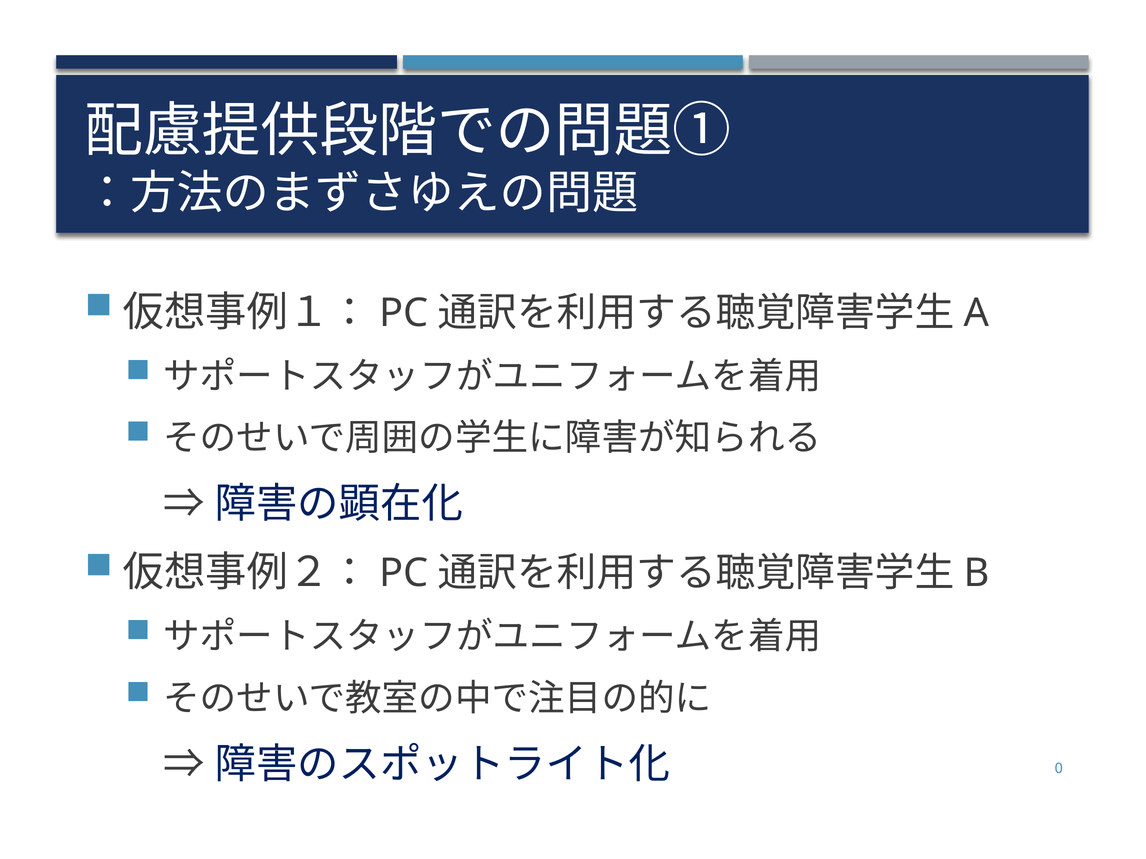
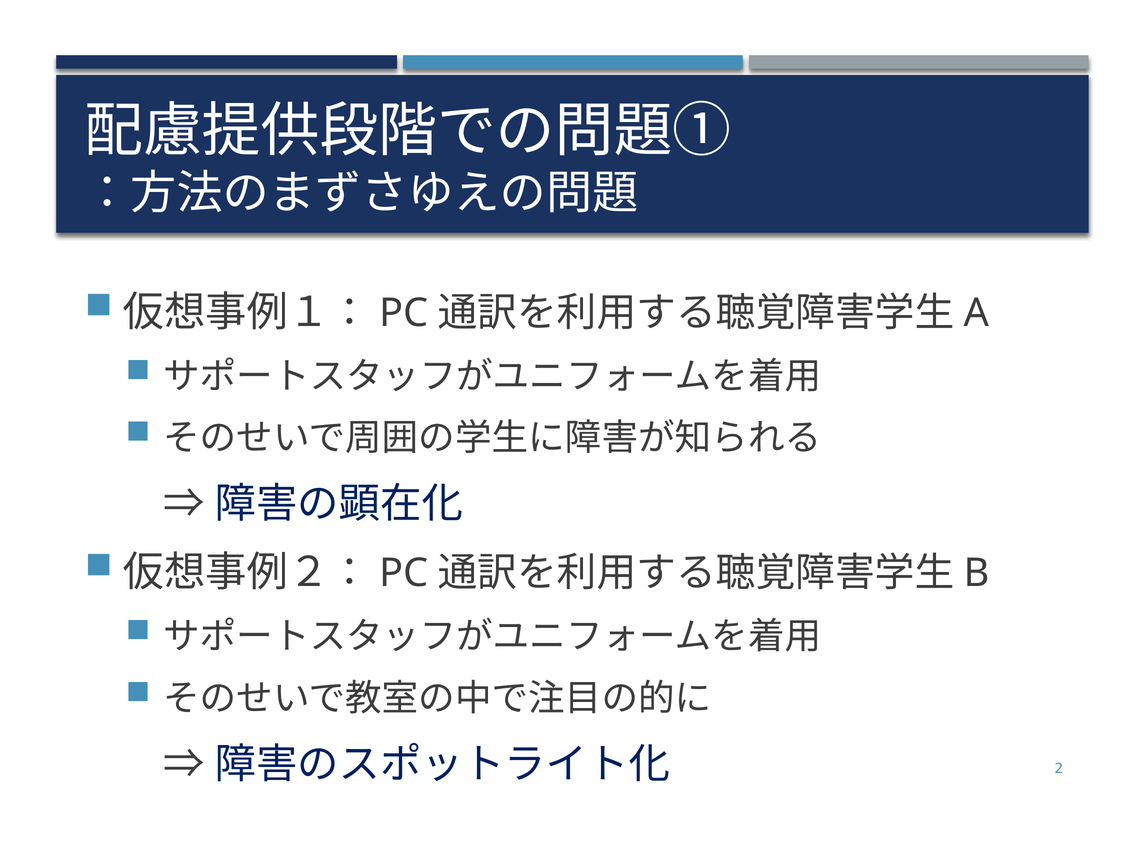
0: 0 -> 2 (1059, 769)
